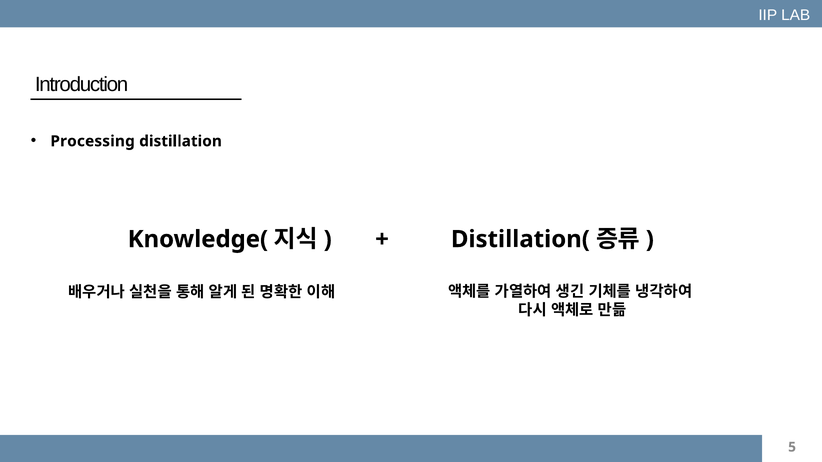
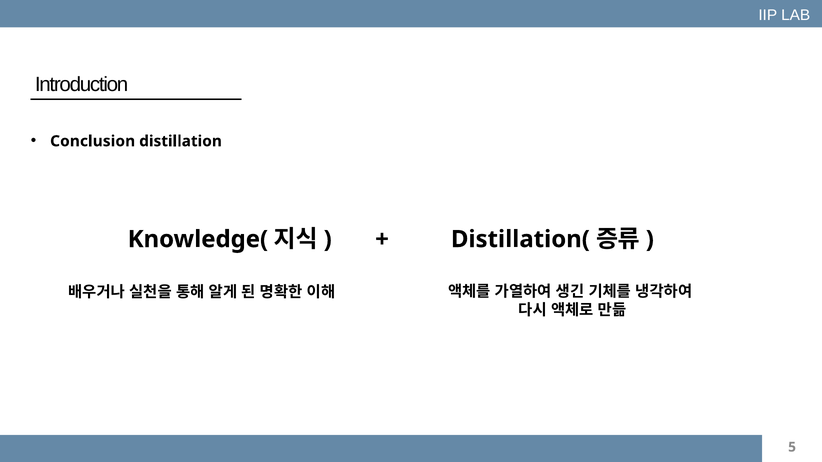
Processing: Processing -> Conclusion (93, 141)
